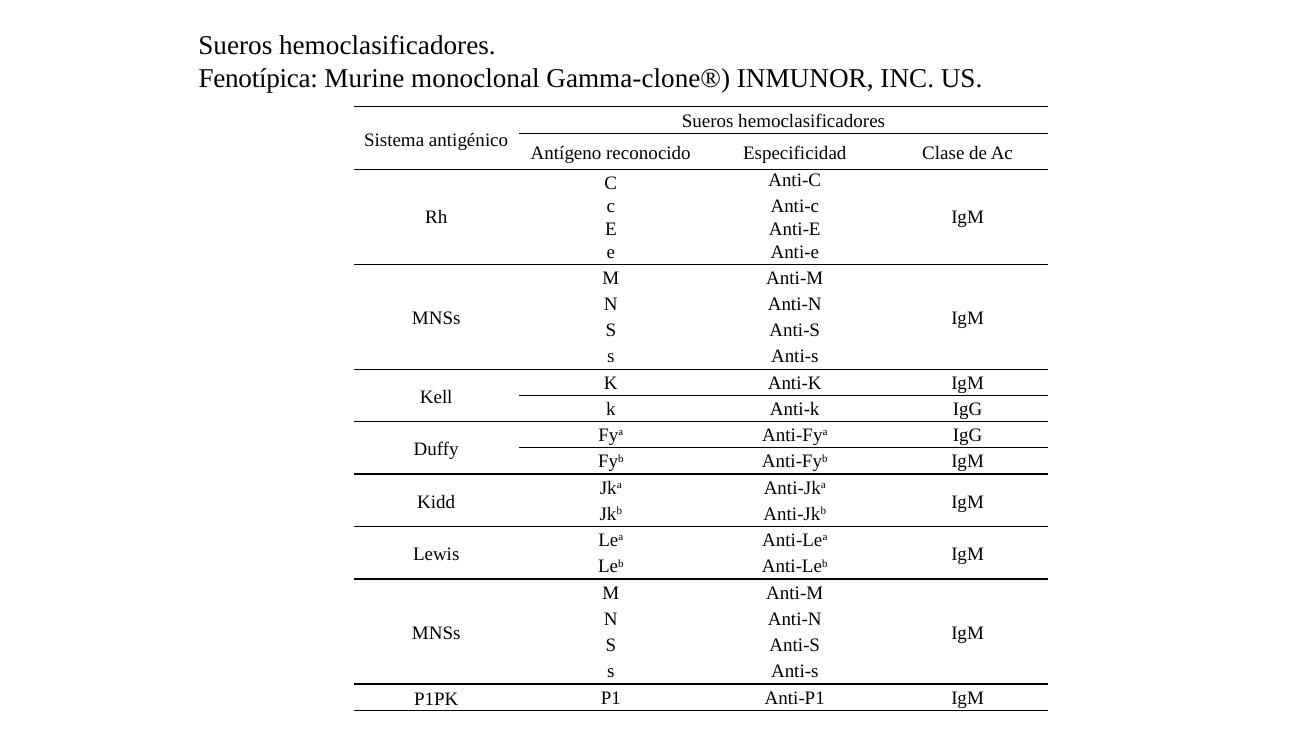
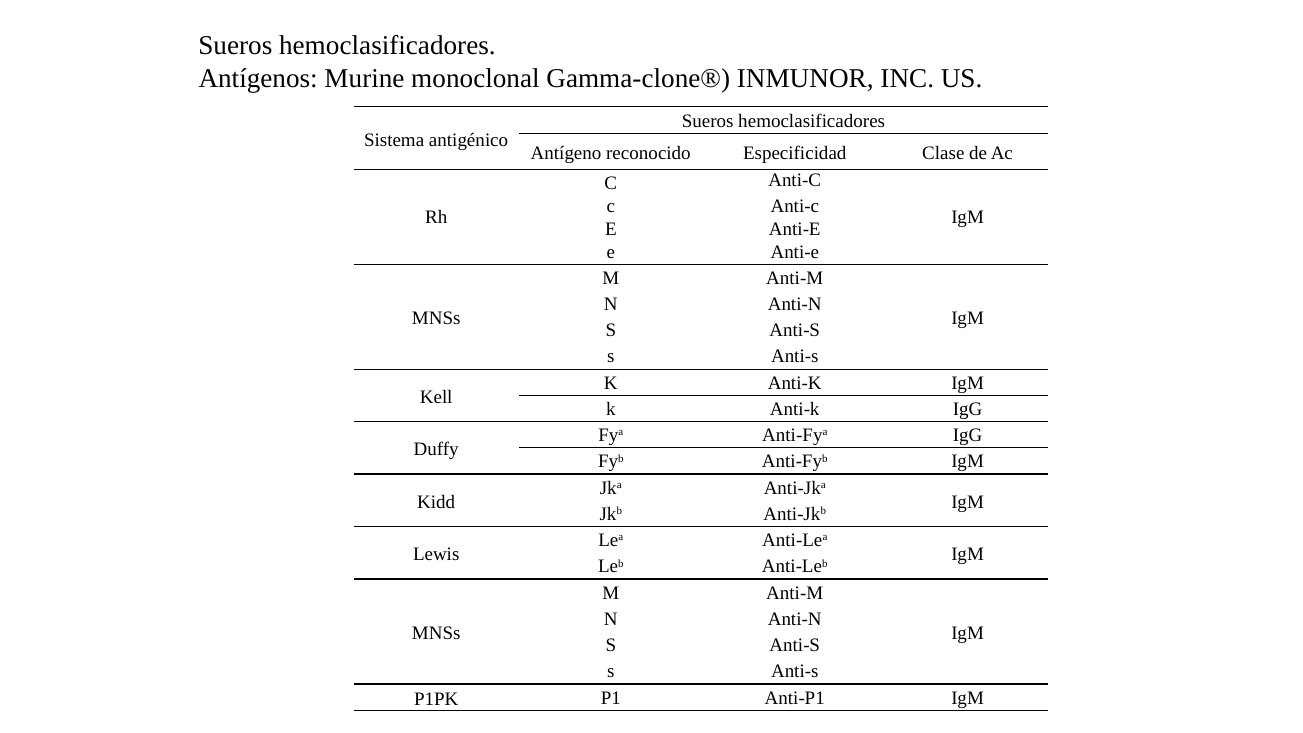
Fenotípica: Fenotípica -> Antígenos (258, 78)
